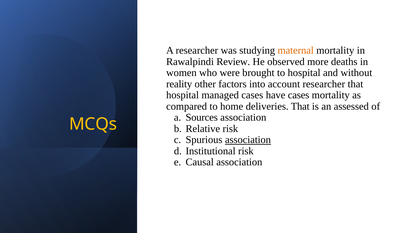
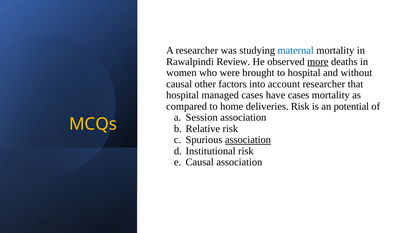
maternal colour: orange -> blue (296, 50)
more underline: none -> present (318, 62)
reality: reality -> causal (179, 84)
deliveries That: That -> Risk (300, 106)
assessed: assessed -> potential (351, 106)
Sources: Sources -> Session (202, 117)
